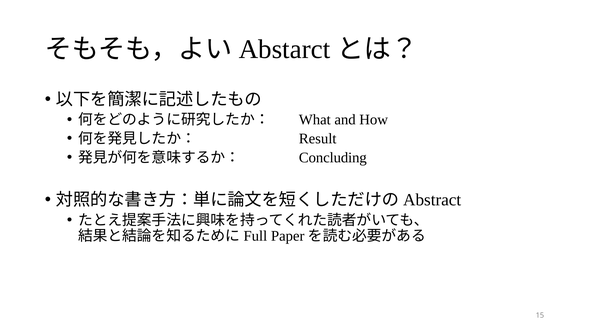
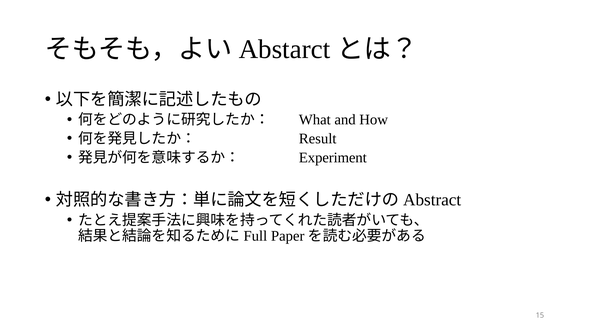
Concluding: Concluding -> Experiment (333, 158)
